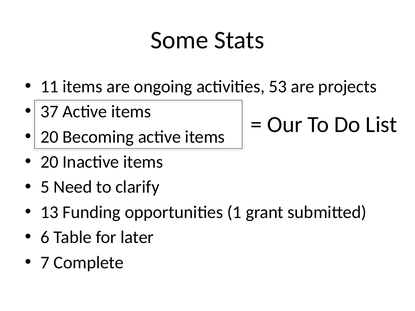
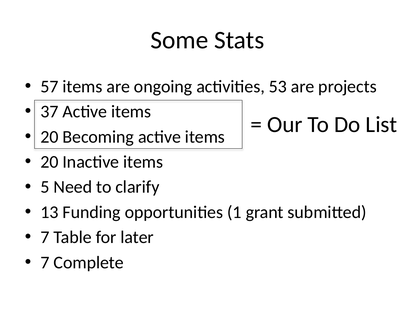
11: 11 -> 57 (50, 87)
6: 6 -> 7 (45, 238)
